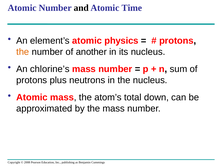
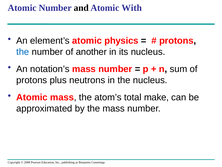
Time: Time -> With (132, 8)
the colour: orange -> blue (23, 52)
chlorine’s: chlorine’s -> notation’s (50, 69)
down: down -> make (156, 97)
